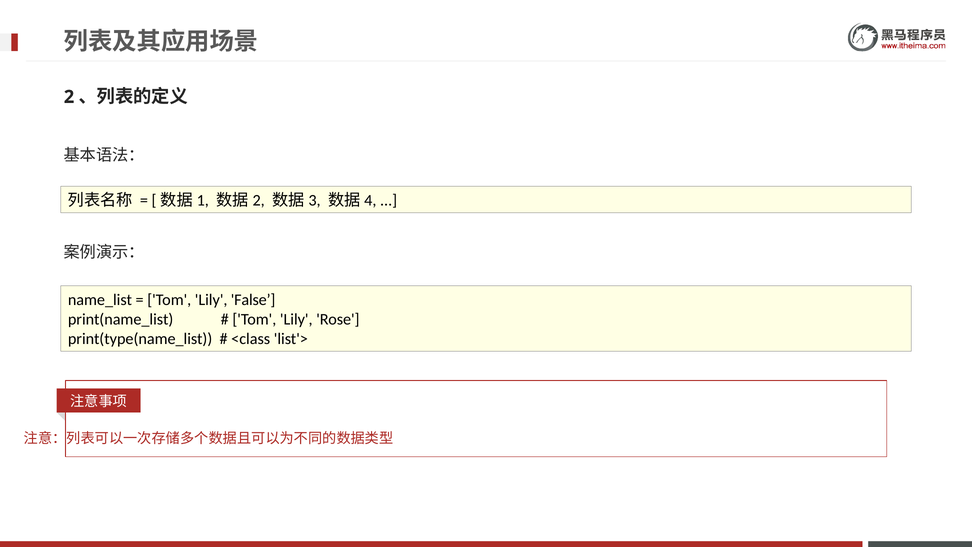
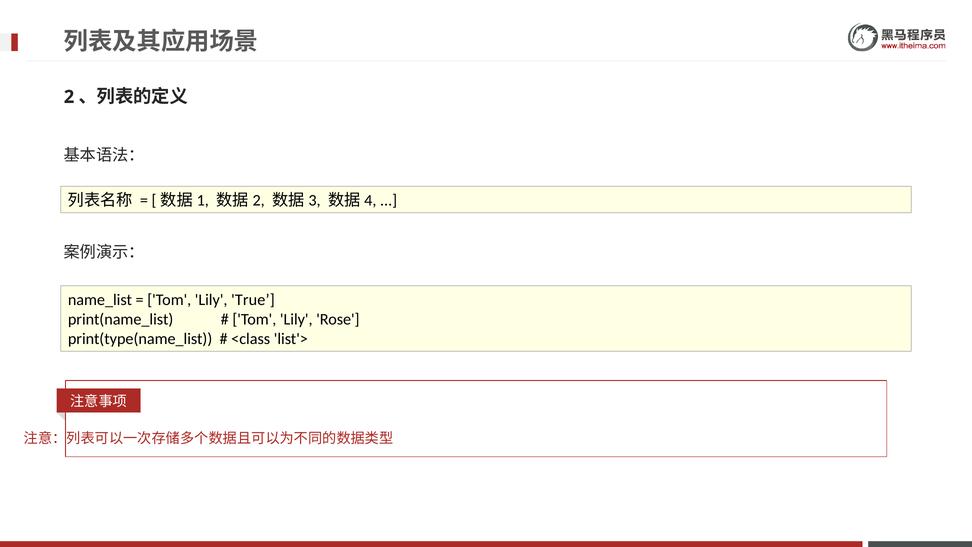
False: False -> True (253, 300)
